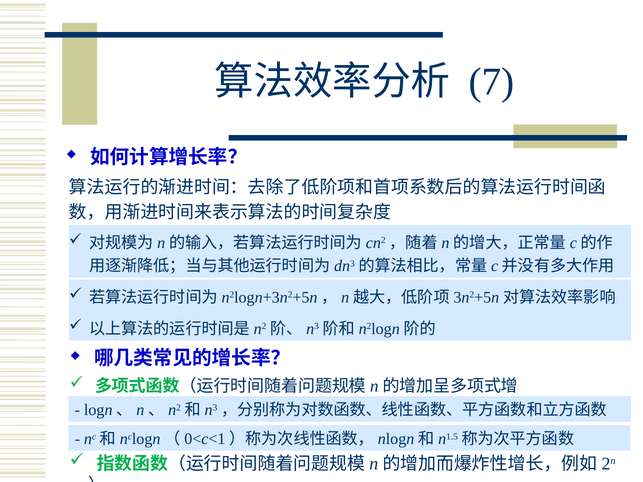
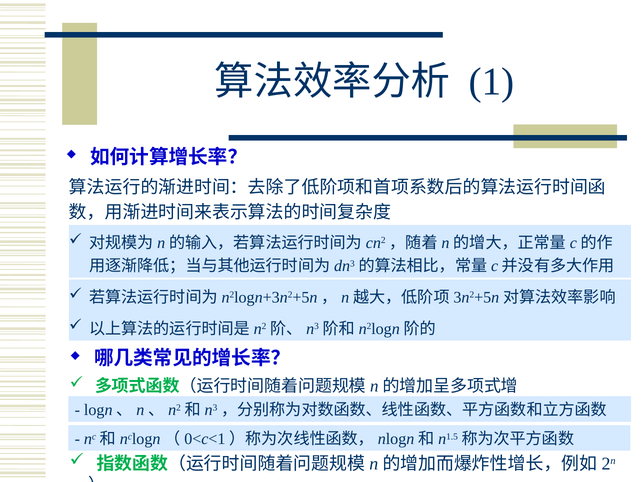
7: 7 -> 1 (492, 82)
